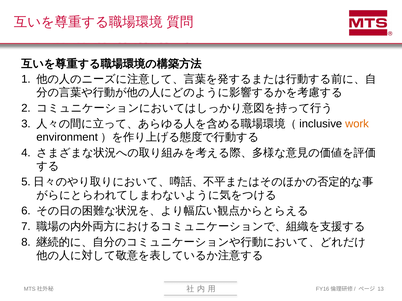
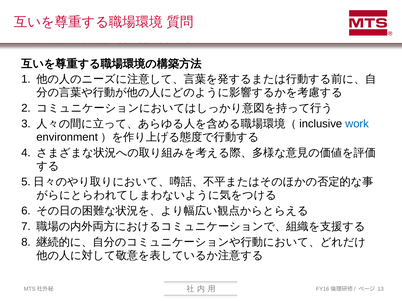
work colour: orange -> blue (357, 124)
